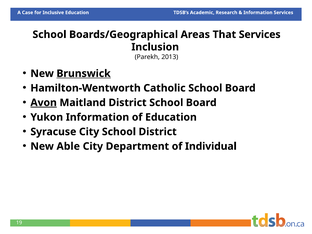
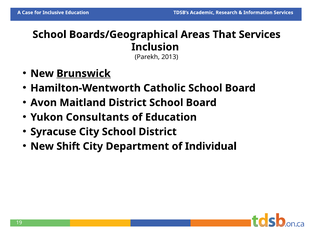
Avon underline: present -> none (44, 103)
Yukon Information: Information -> Consultants (97, 117)
Able: Able -> Shift (68, 146)
